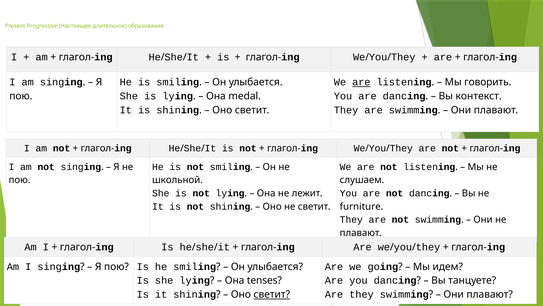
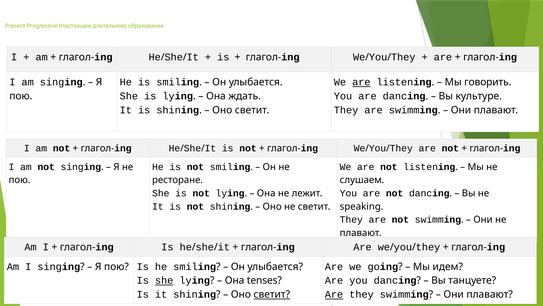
medal: medal -> ждать (245, 96)
контекст: контекст -> культуре (479, 96)
школьной: школьной -> ресторане (178, 180)
furniture: furniture -> speaking (362, 206)
she underline: none -> present (164, 280)
Are underline: none -> present (334, 294)
